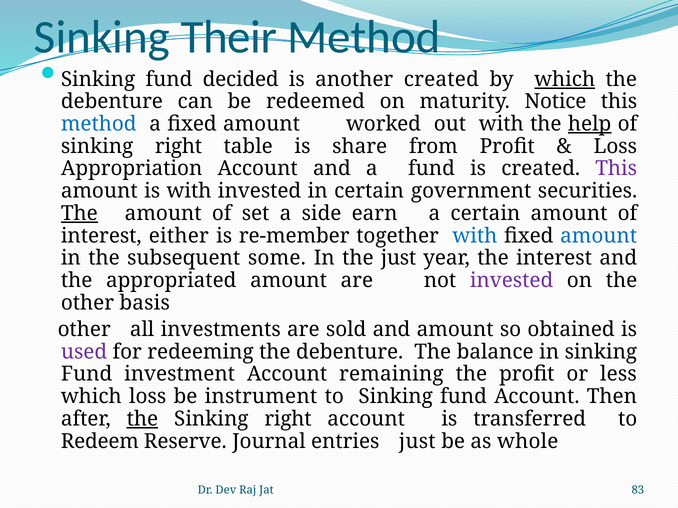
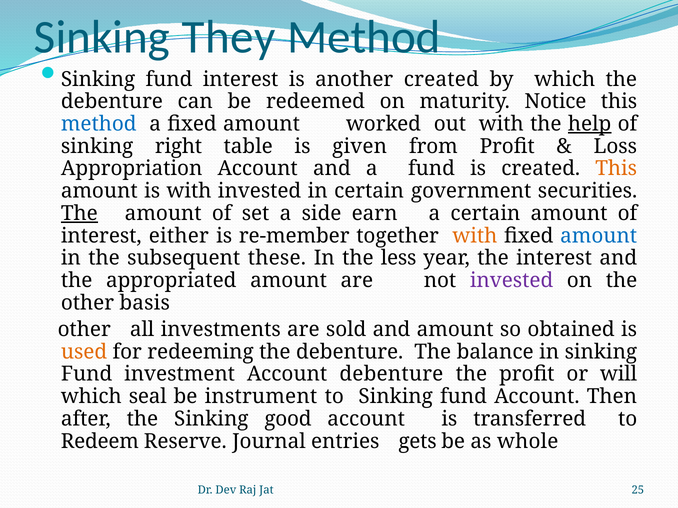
Their: Their -> They (228, 37)
fund decided: decided -> interest (241, 79)
which underline: present -> none (565, 79)
share: share -> given (360, 146)
This colour: purple -> orange (616, 169)
with colour: blue -> orange (475, 236)
some: some -> these (277, 258)
the just: just -> less (399, 258)
used colour: purple -> orange (84, 352)
Account remaining: remaining -> debenture (391, 375)
less: less -> will (619, 375)
which loss: loss -> seal (148, 397)
the underline: present -> none (142, 419)
right: right -> good (288, 419)
entries just: just -> gets (418, 442)
83: 83 -> 25 (638, 491)
